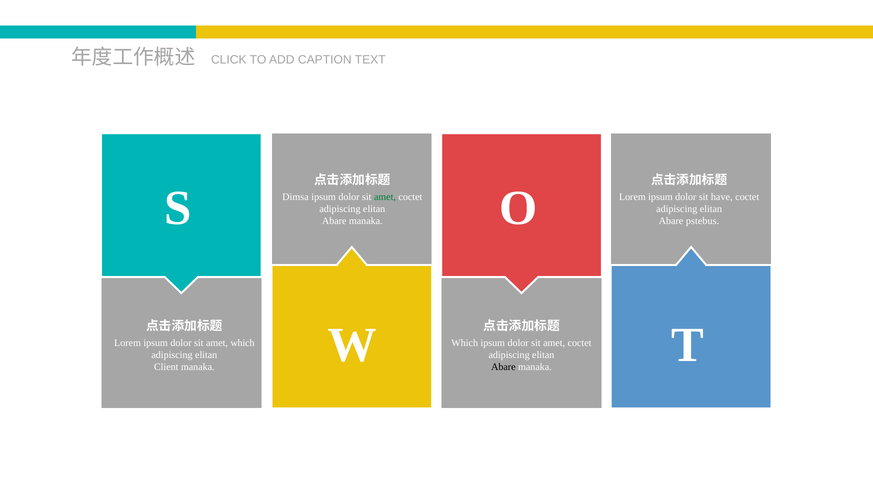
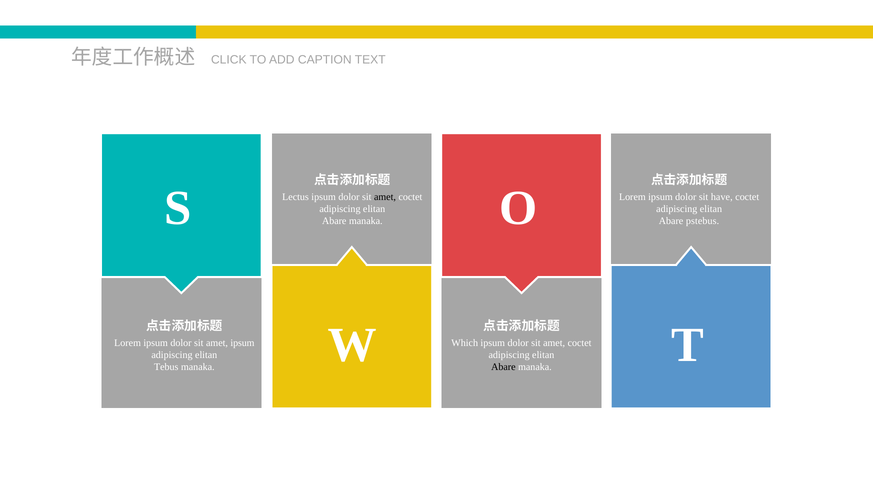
Dimsa: Dimsa -> Lectus (296, 197)
amet colour: green -> black (385, 197)
amet which: which -> ipsum (243, 343)
Client: Client -> Tebus (166, 367)
